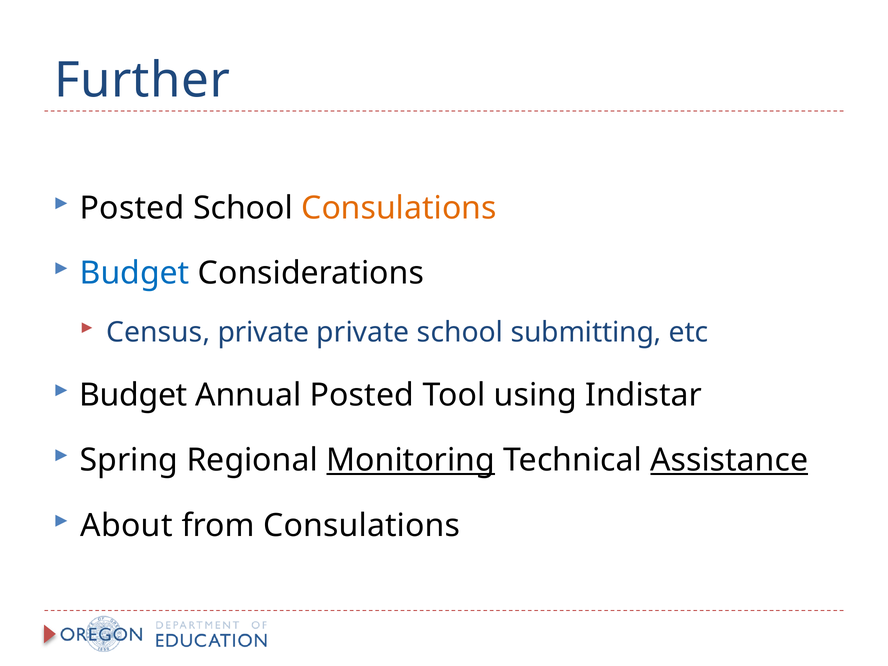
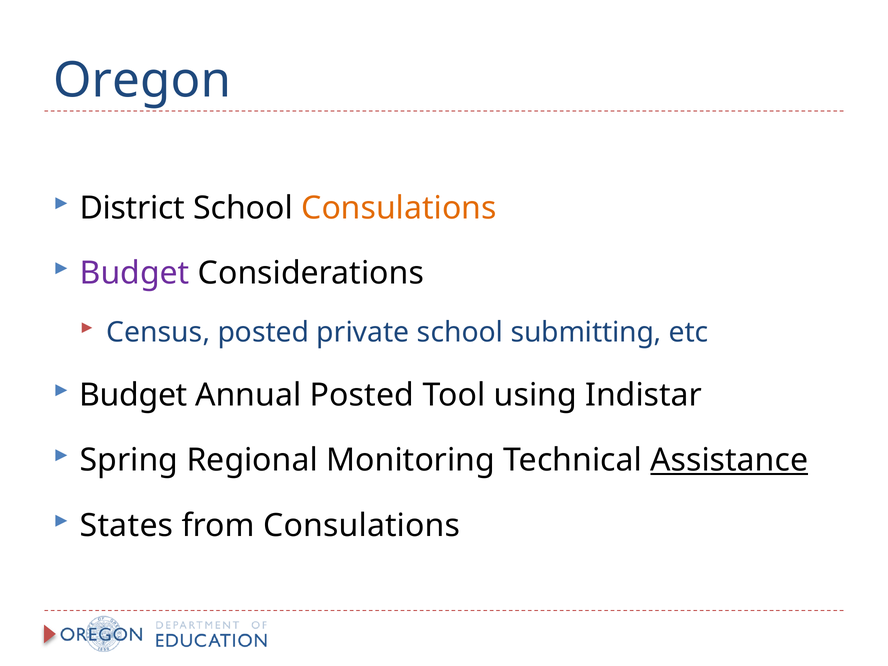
Further: Further -> Oregon (142, 80)
Posted: Posted -> District (132, 208)
Budget colour: blue -> purple (135, 273)
Census private: private -> posted (263, 332)
Monitoring underline: present -> none (411, 460)
About: About -> States (127, 526)
